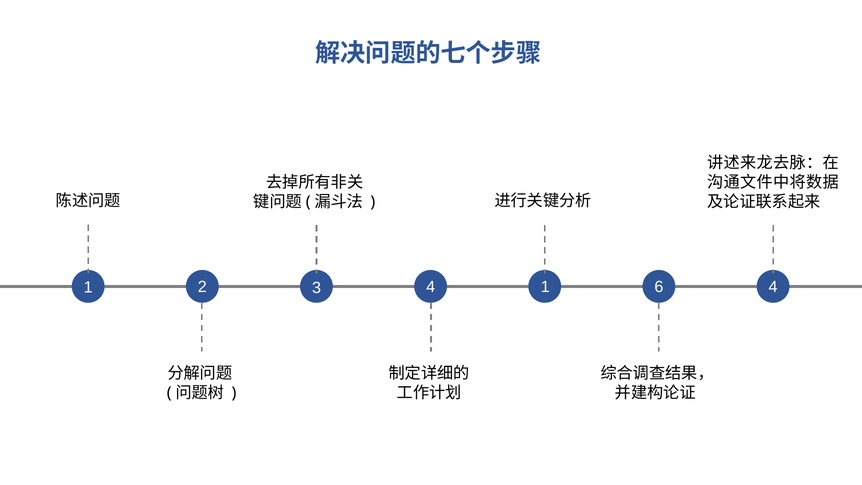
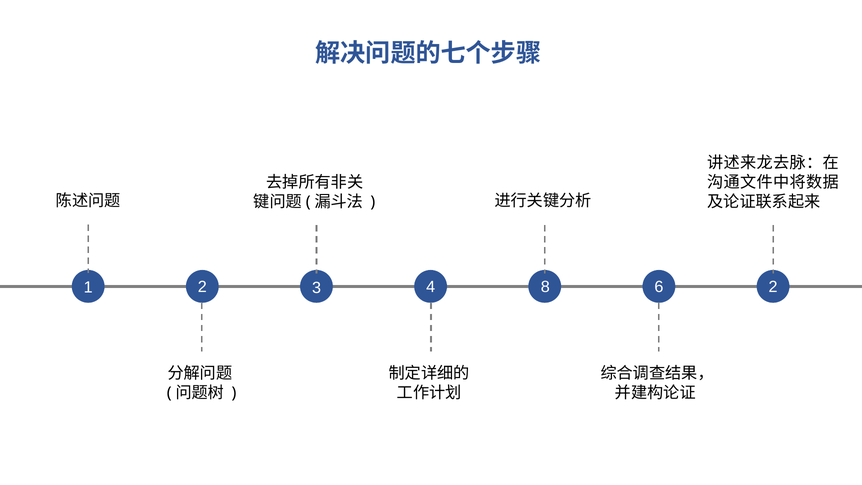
4 1: 1 -> 8 (545, 287)
6 4: 4 -> 2 (773, 287)
